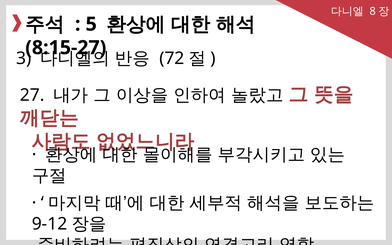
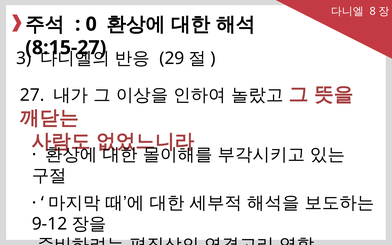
5: 5 -> 0 (91, 24)
72: 72 -> 29 (172, 58)
